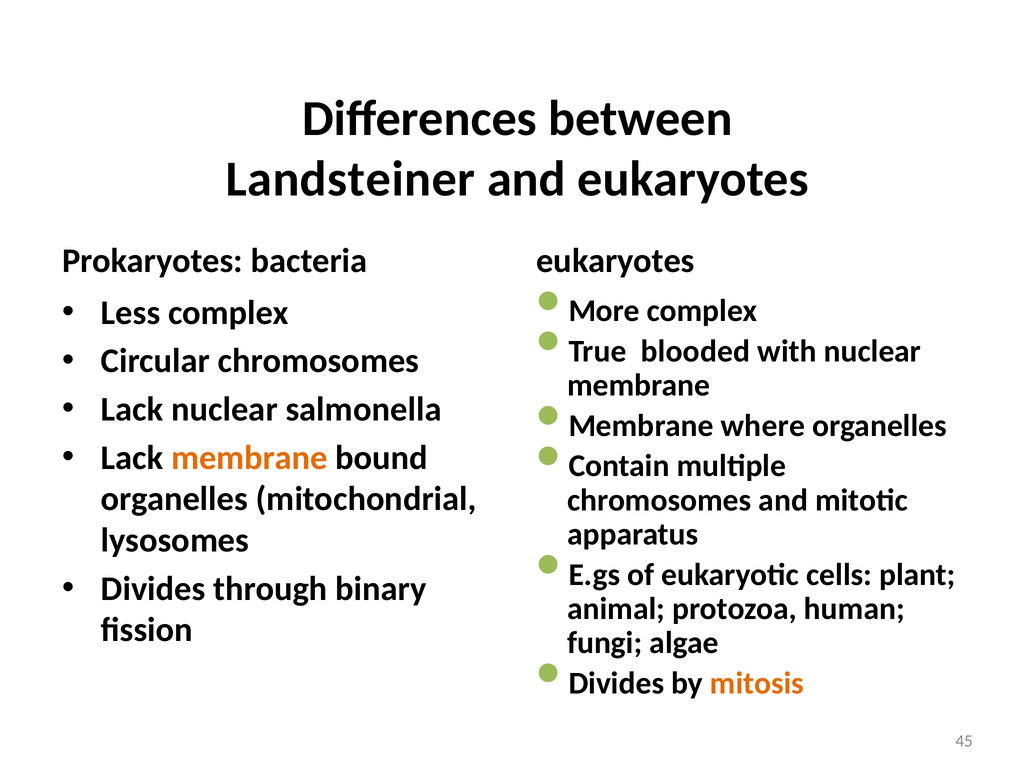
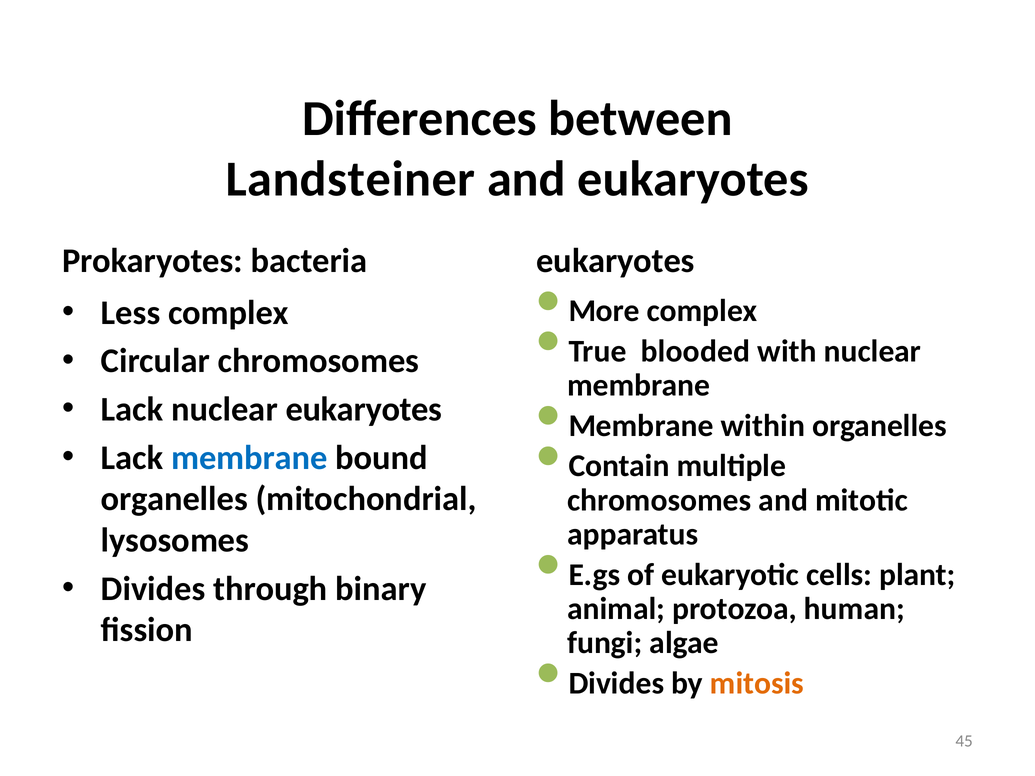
nuclear salmonella: salmonella -> eukaryotes (364, 409)
where: where -> within (763, 426)
membrane colour: orange -> blue (249, 458)
